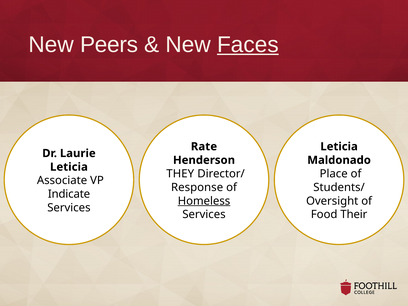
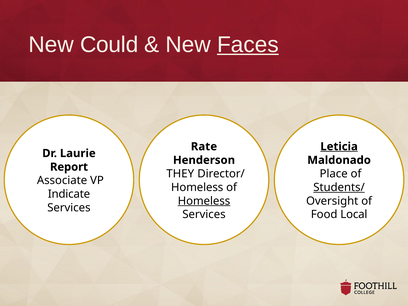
Peers: Peers -> Could (109, 45)
Leticia underline: none -> present (339, 147)
Leticia: Leticia -> Report (69, 167)
Response: Response -> Homeless (197, 187)
Students/ underline: none -> present (339, 187)
Their: Their -> Local (354, 215)
